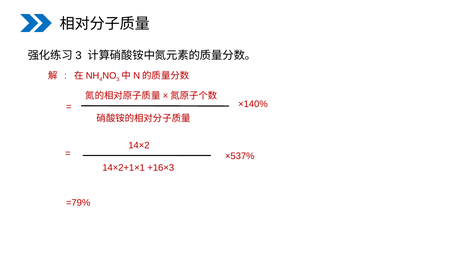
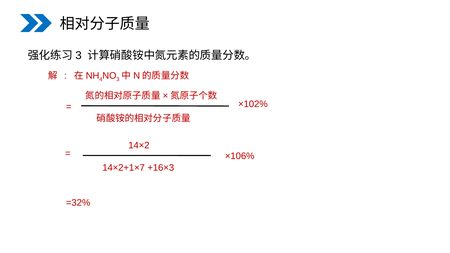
×140%: ×140% -> ×102% (253, 104)
×537%: ×537% -> ×106% (240, 156)
14×2+1×1: 14×2+1×1 -> 14×2+1×7 (124, 168)
=79%: =79% -> =32% (78, 203)
